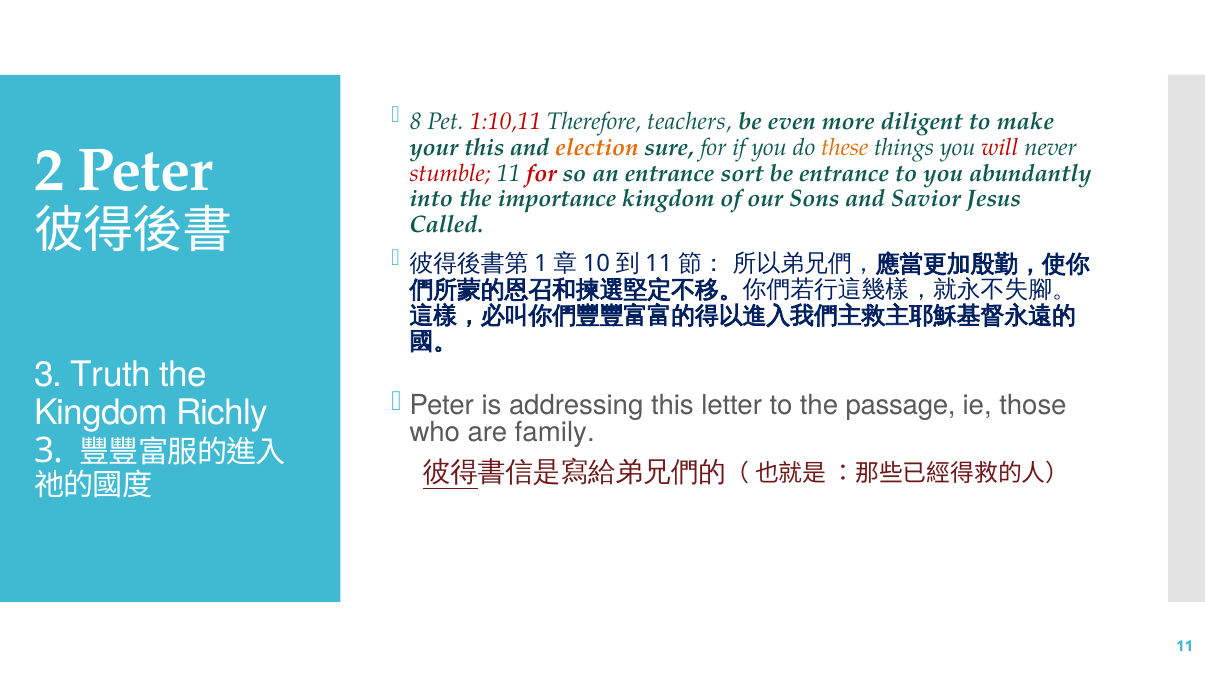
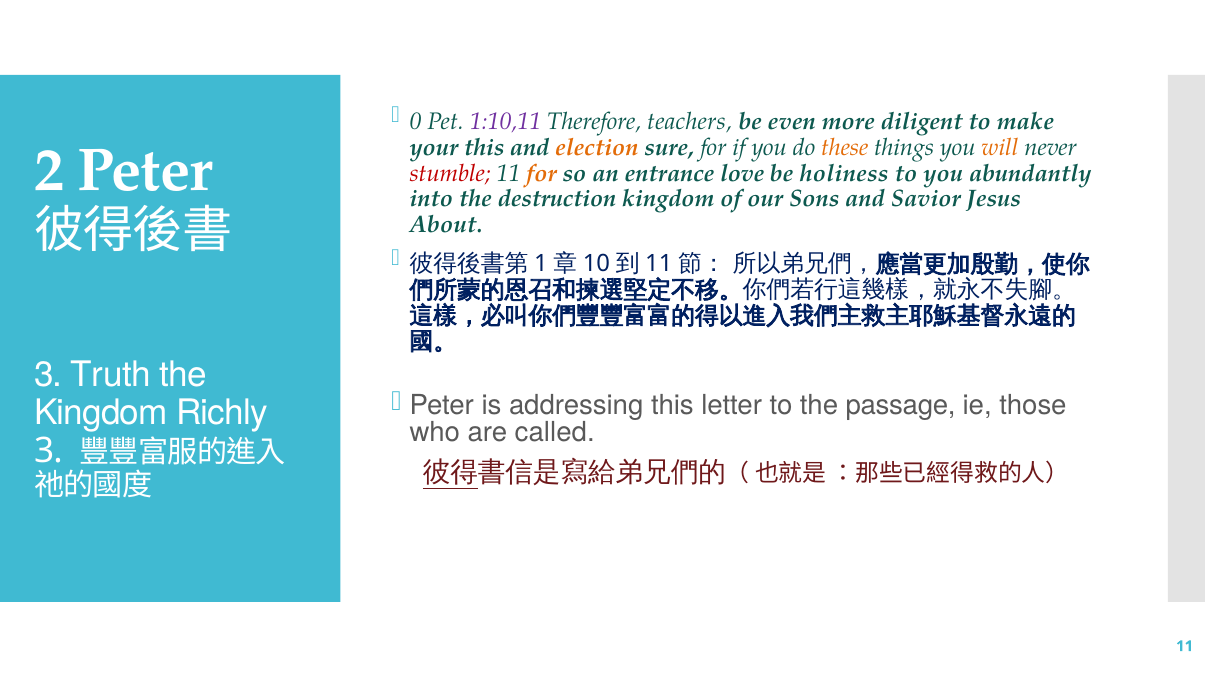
8: 8 -> 0 (415, 122)
1:10,11 colour: red -> purple (506, 122)
will colour: red -> orange (1000, 147)
for colour: red -> orange (542, 173)
sort: sort -> love (742, 173)
be entrance: entrance -> holiness (844, 173)
importance: importance -> destruction (557, 199)
Called: Called -> About (446, 225)
family: family -> called (555, 432)
